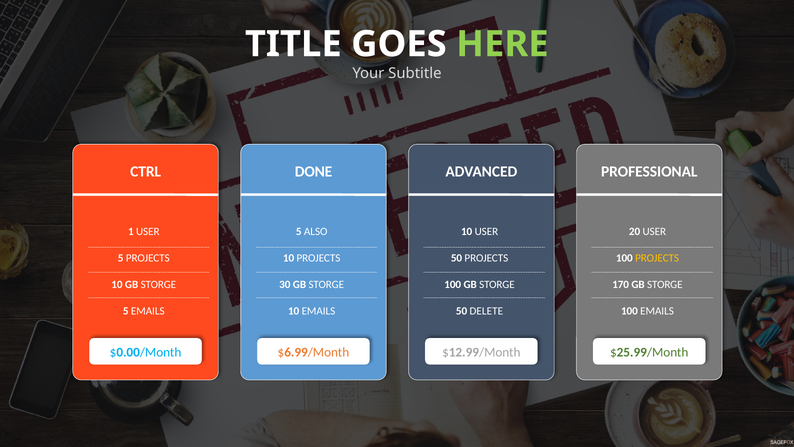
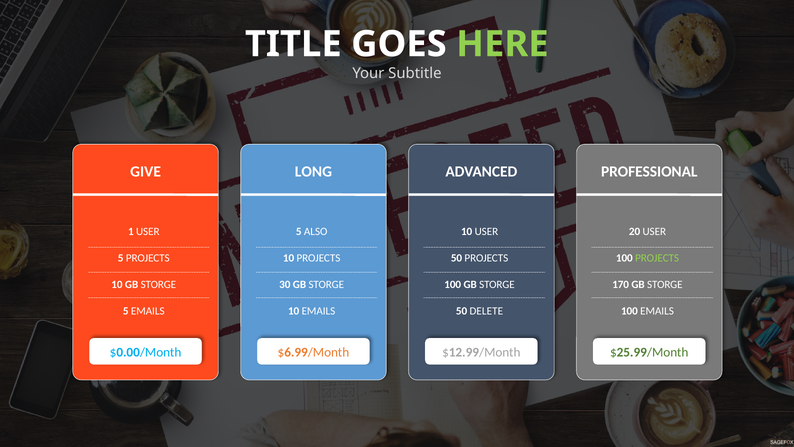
CTRL: CTRL -> GIVE (146, 172)
DONE: DONE -> LONG (313, 172)
PROJECTS colour: yellow -> light green (657, 258)
